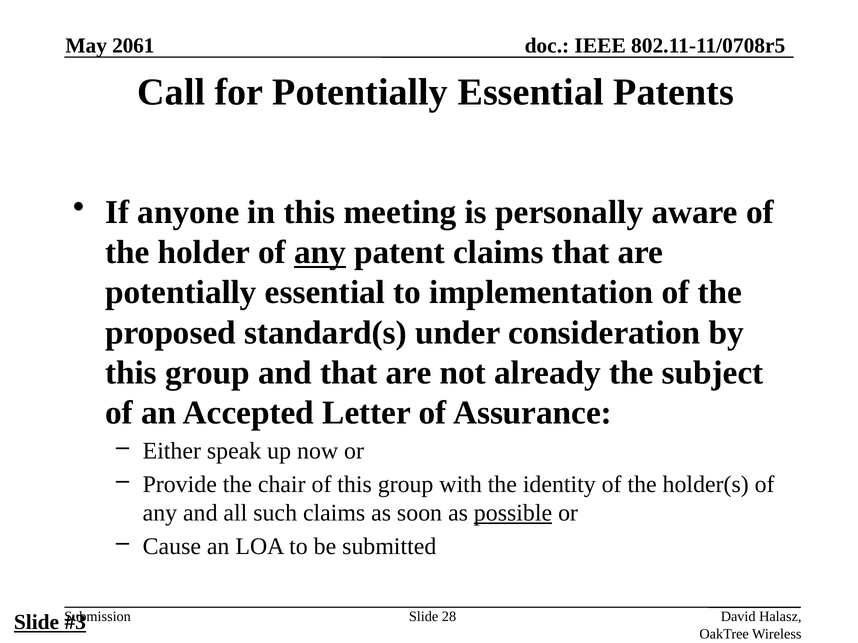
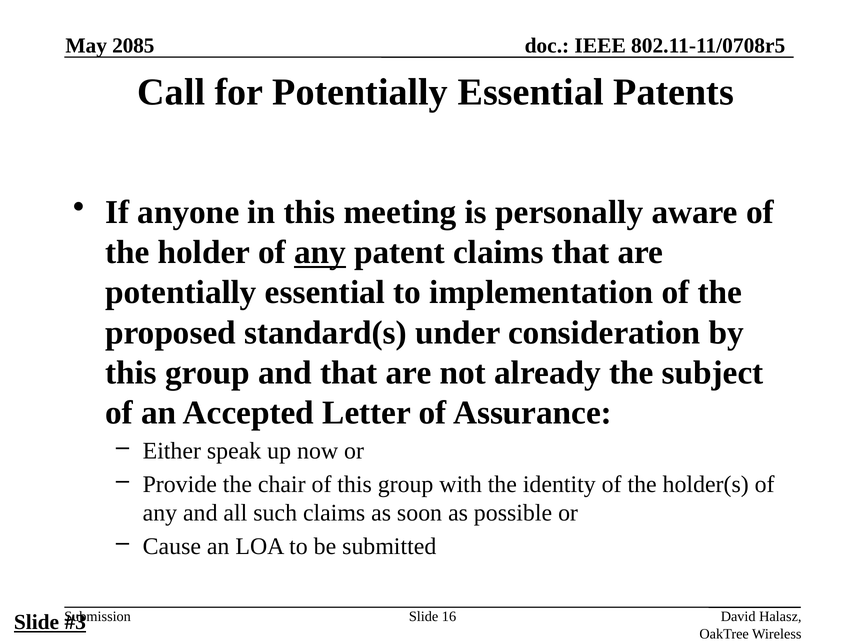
2061: 2061 -> 2085 (133, 46)
possible underline: present -> none (513, 513)
28: 28 -> 16 (449, 617)
